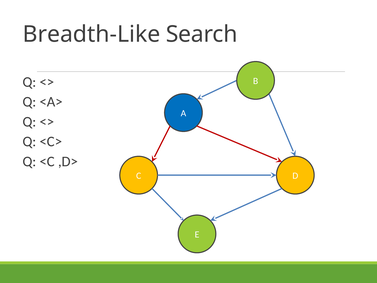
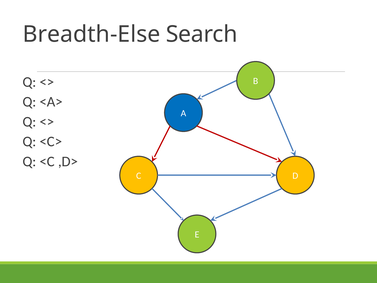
Breadth-Like: Breadth-Like -> Breadth-Else (91, 34)
